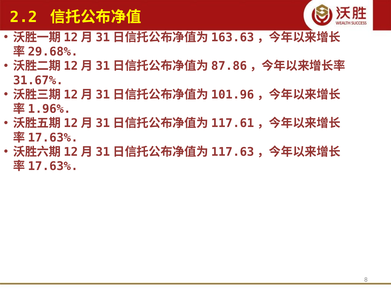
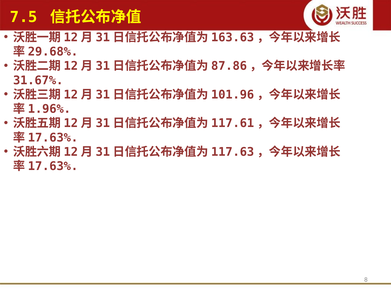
2.2: 2.2 -> 7.5 (24, 17)
